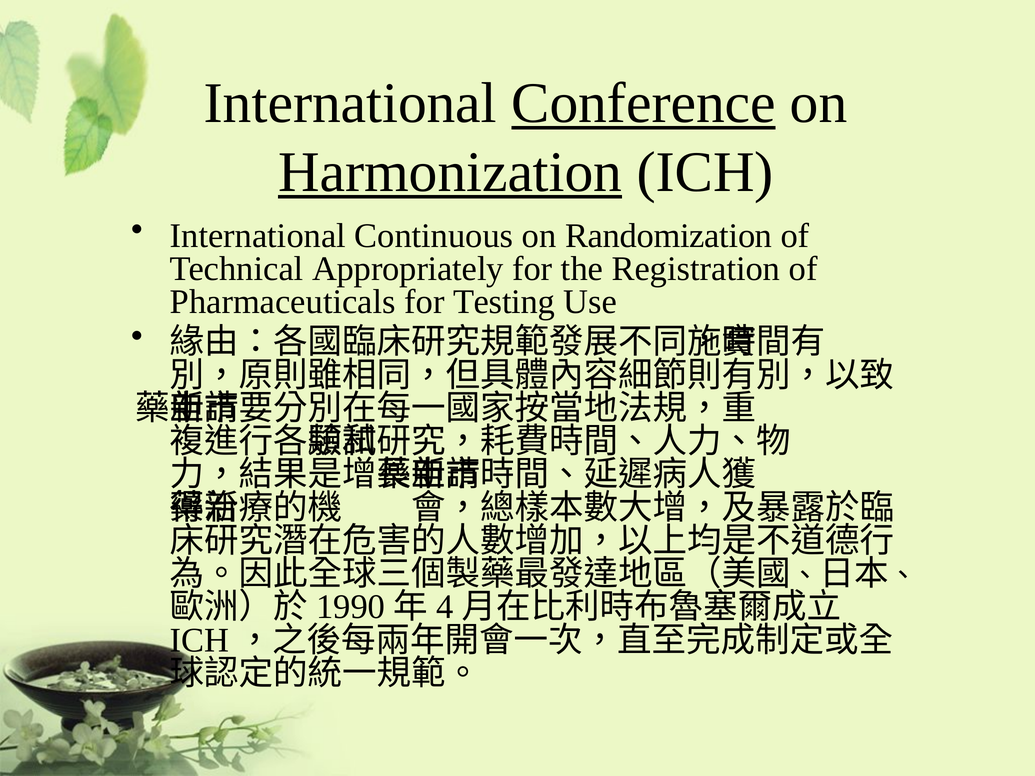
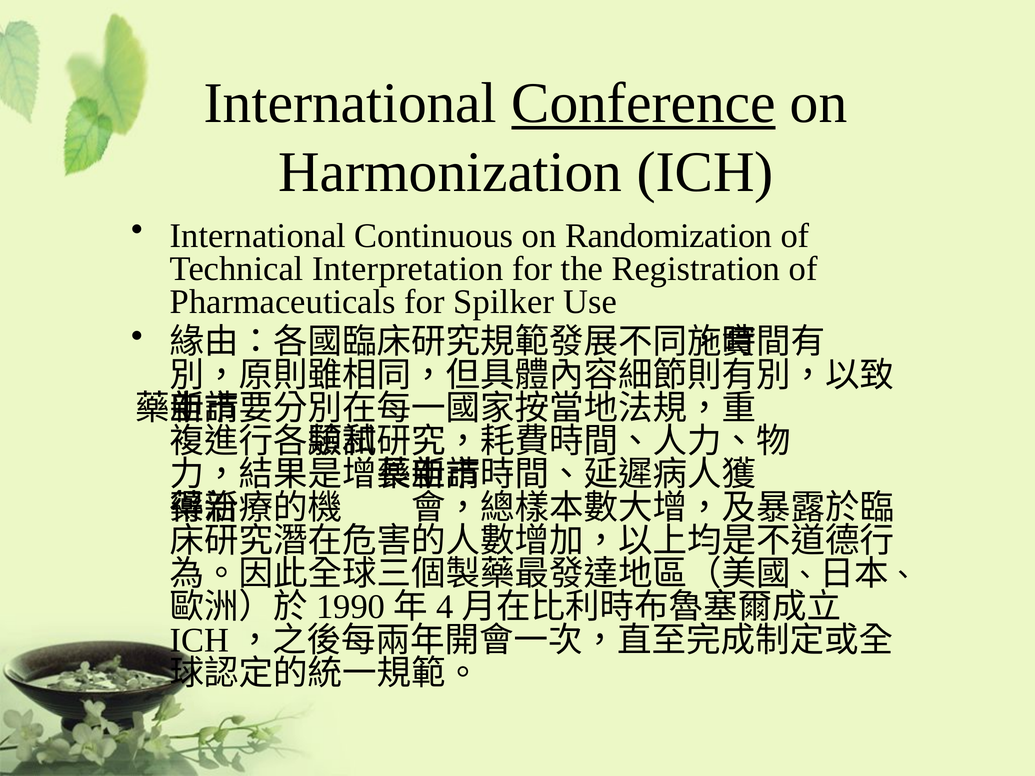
Harmonization underline: present -> none (450, 172)
Appropriately: Appropriately -> Interpretation (408, 269)
Testing: Testing -> Spilker (504, 302)
